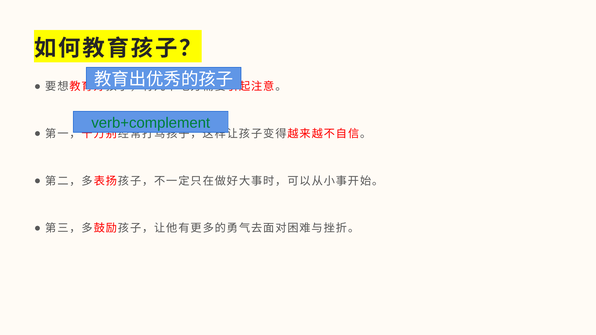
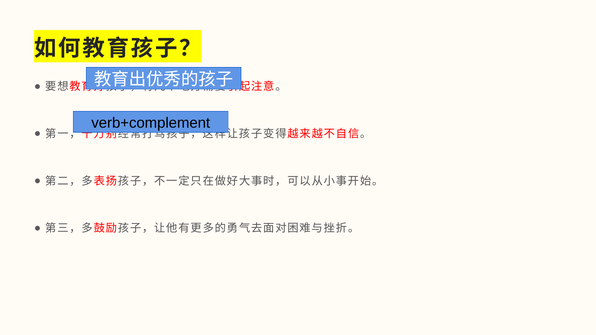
verb+complement colour: green -> black (151, 123)
